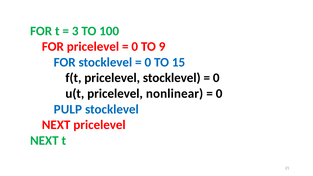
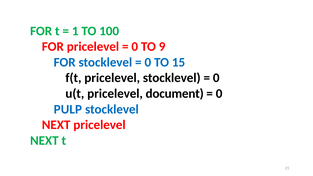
3: 3 -> 1 (75, 31)
nonlinear: nonlinear -> document (175, 94)
